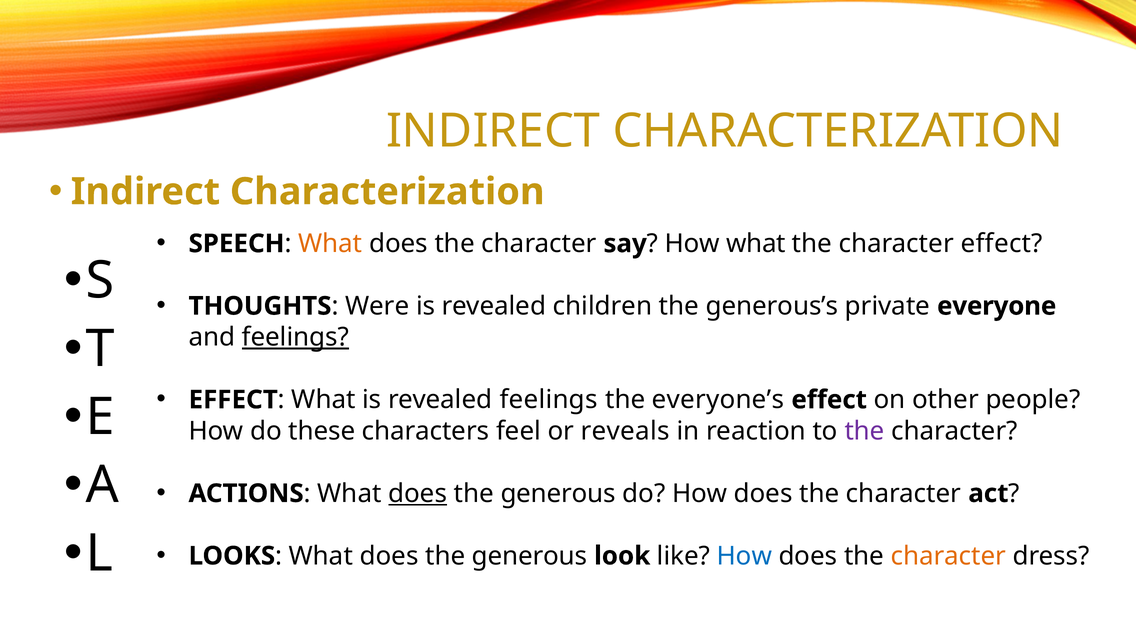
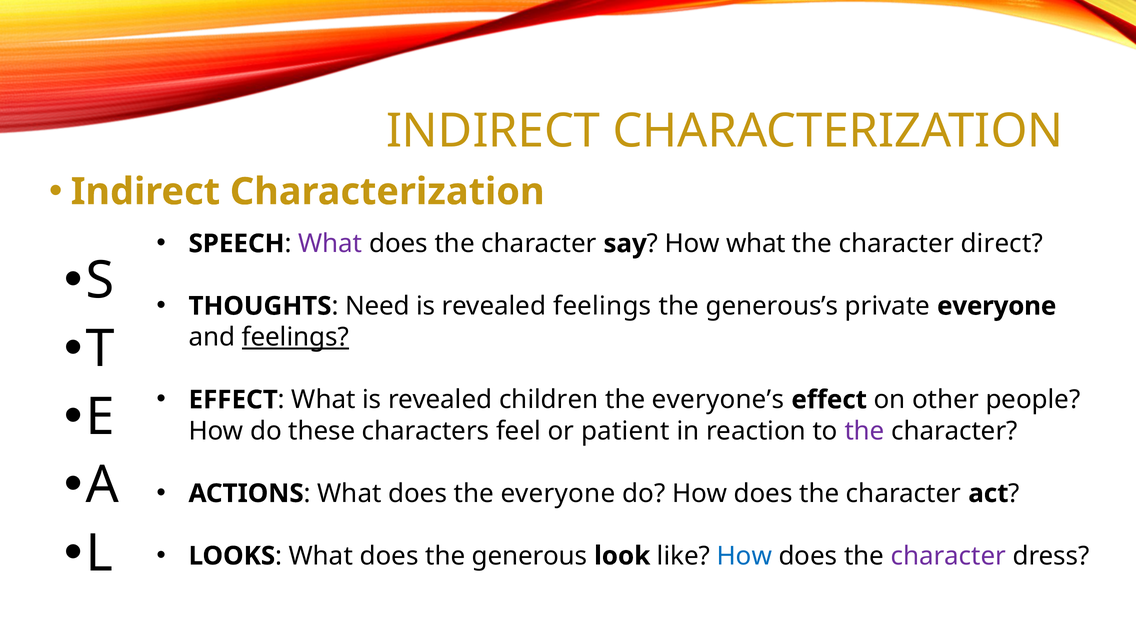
What colour: orange -> purple (330, 244)
character effect: effect -> direct (1002, 244)
Were: Were -> Need (377, 306)
revealed children: children -> feelings (602, 306)
revealed feelings: feelings -> children (549, 400)
reveals: reveals -> patient (625, 431)
does underline: present -> none (418, 493)
generous: generous -> everyone (558, 493)
character colour: orange -> purple (948, 556)
